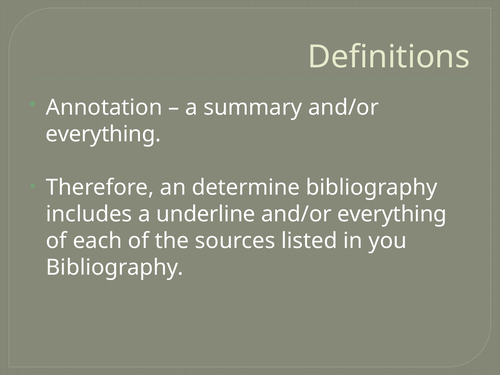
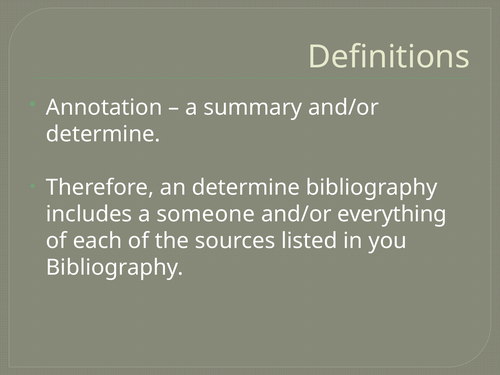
everything: everything -> determine (103, 134)
underline: underline -> someone (206, 214)
